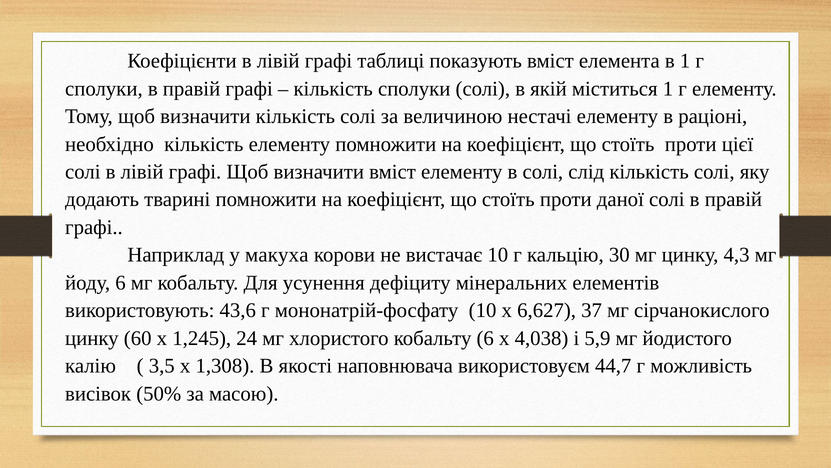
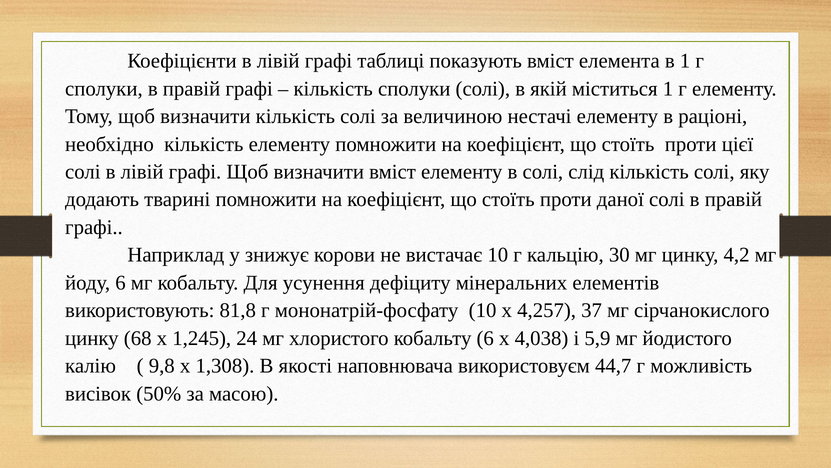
макуха: макуха -> знижує (277, 255)
4,3: 4,3 -> 4,2 (737, 255)
43,6: 43,6 -> 81,8 (238, 310)
6,627: 6,627 -> 4,257 (547, 310)
60: 60 -> 68 (138, 338)
3,5: 3,5 -> 9,8 (162, 366)
